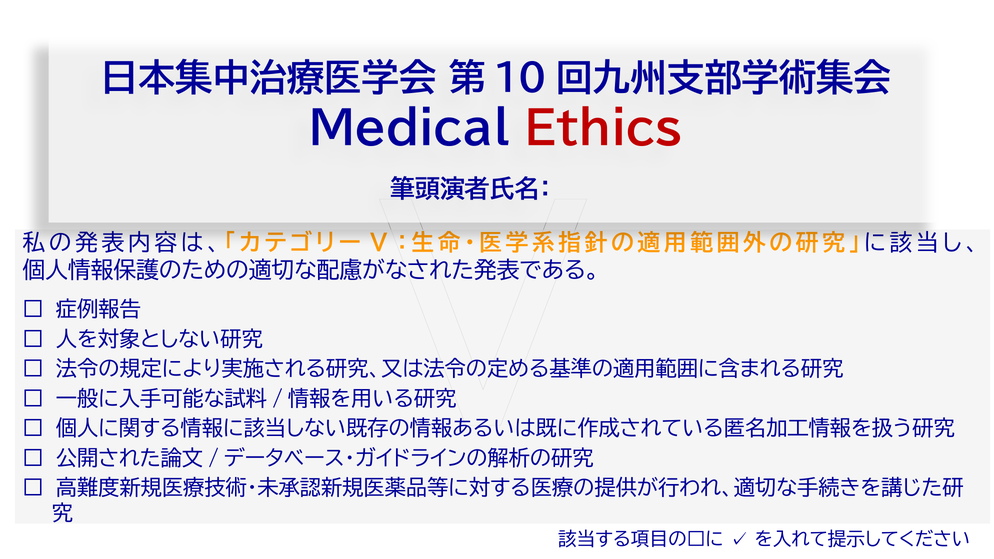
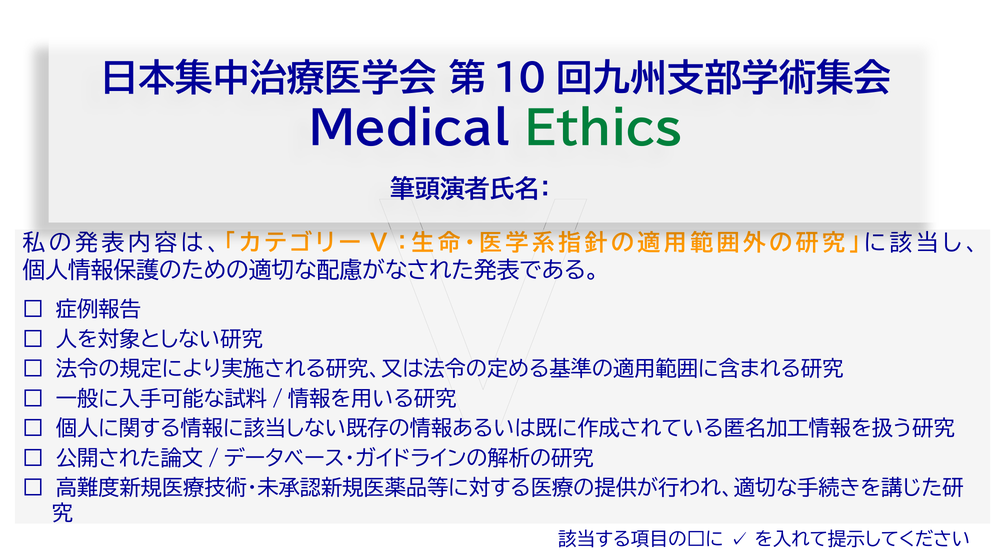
Ethics colour: red -> green (603, 129)
